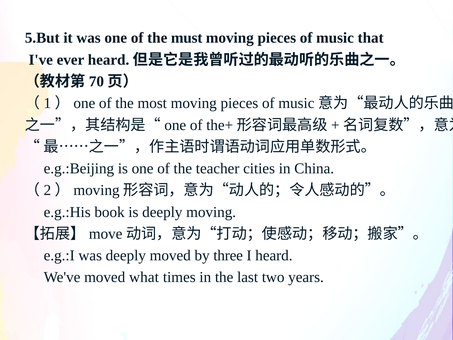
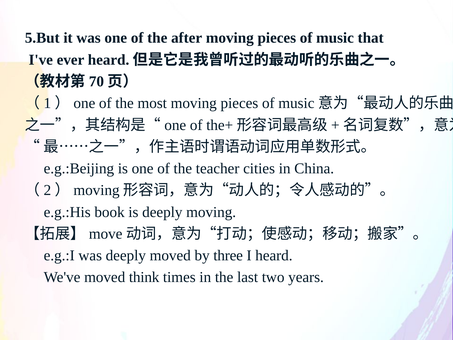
must: must -> after (187, 38)
what: what -> think (144, 277)
